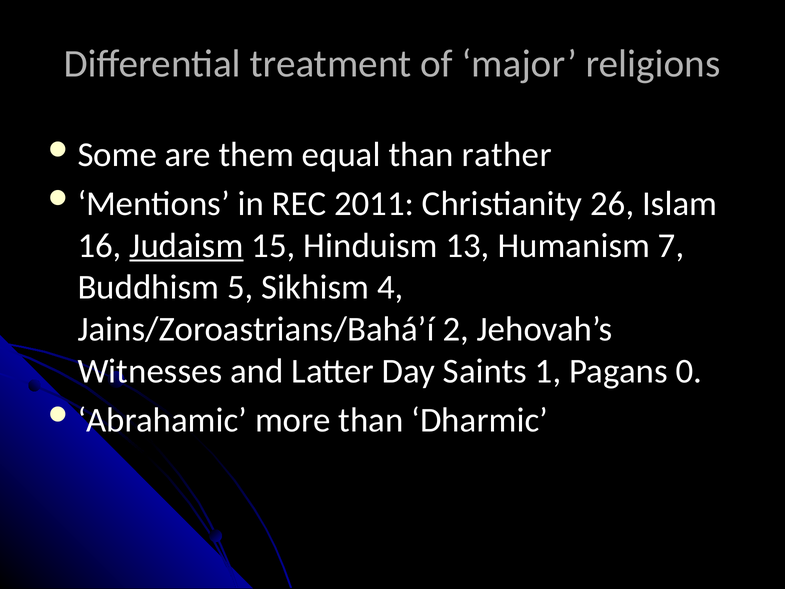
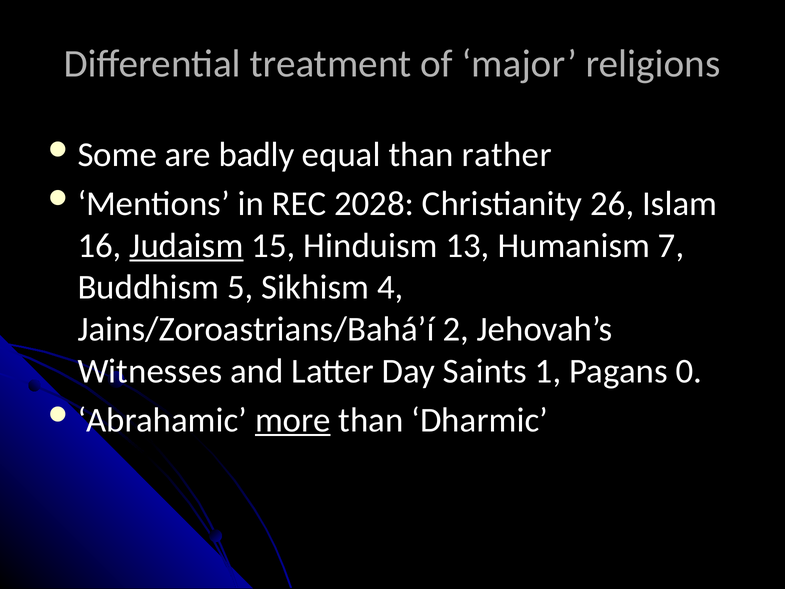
them: them -> badly (257, 155)
2011: 2011 -> 2028 (374, 204)
more underline: none -> present (293, 420)
